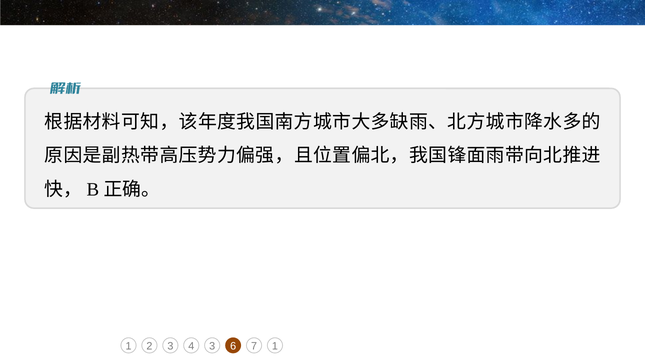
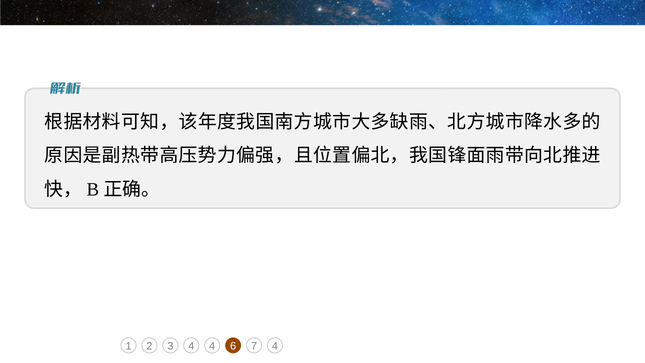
4 3: 3 -> 4 (212, 346)
7 1: 1 -> 4 (275, 346)
